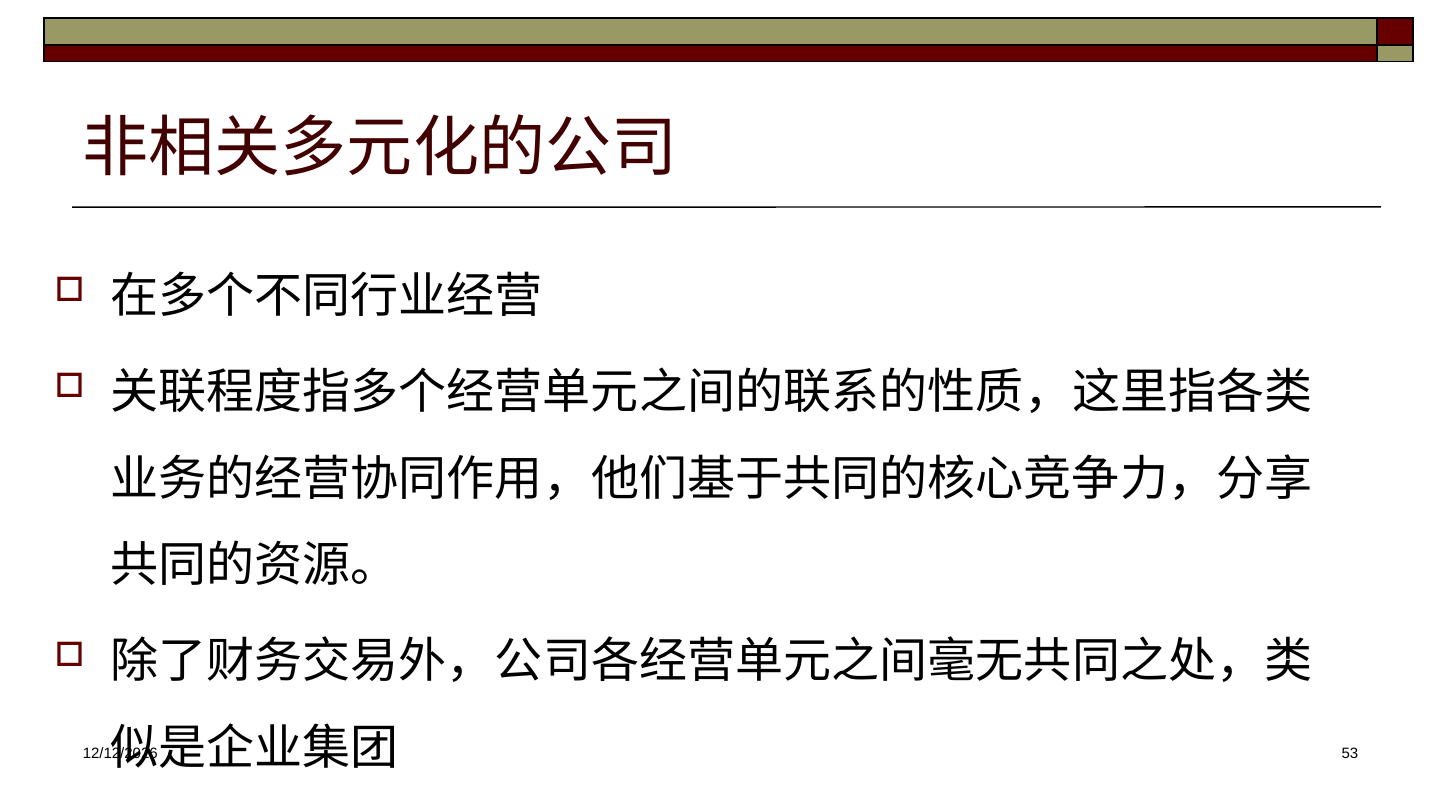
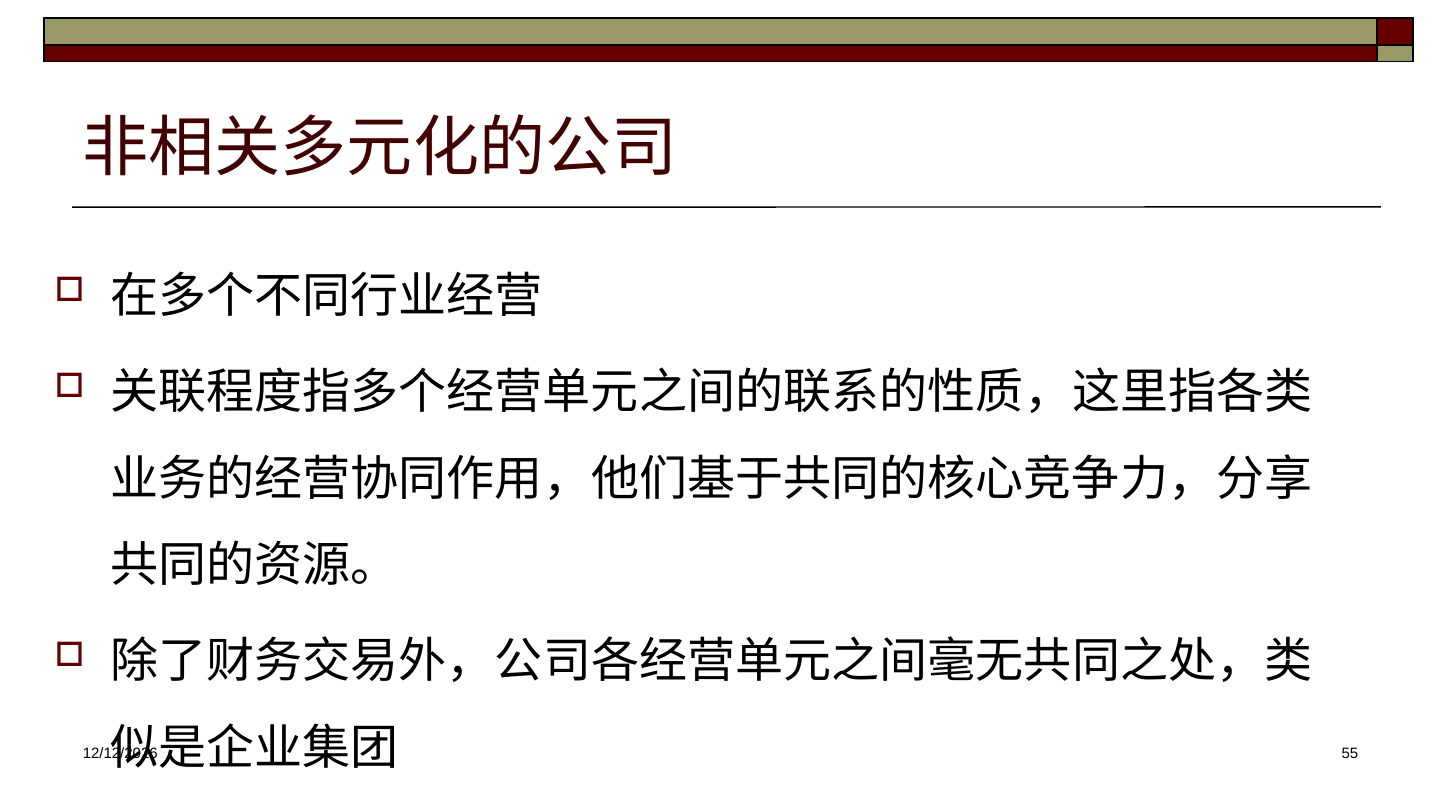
53: 53 -> 55 (1350, 754)
